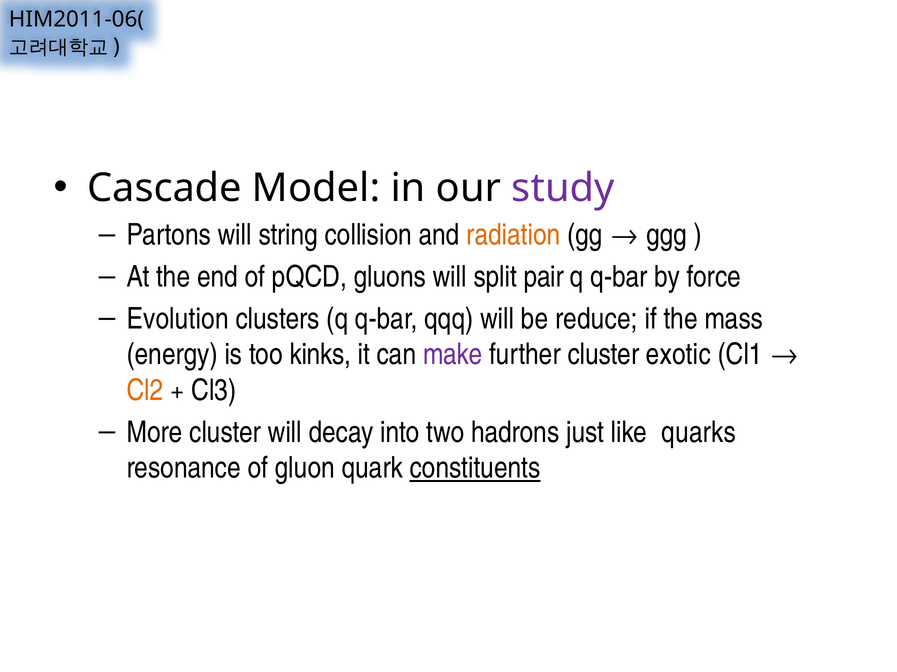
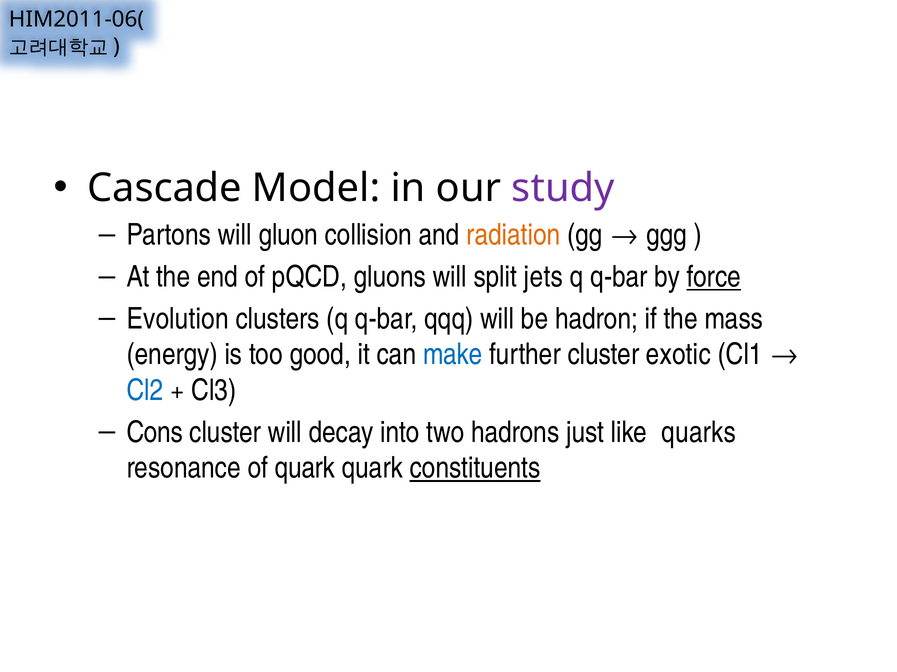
string: string -> gluon (288, 235)
pair: pair -> jets (543, 277)
force underline: none -> present (714, 277)
reduce: reduce -> hadron (597, 319)
kinks: kinks -> good (320, 355)
make colour: purple -> blue (453, 355)
Cl2 colour: orange -> blue (145, 391)
More: More -> Cons (155, 433)
of gluon: gluon -> quark (305, 469)
